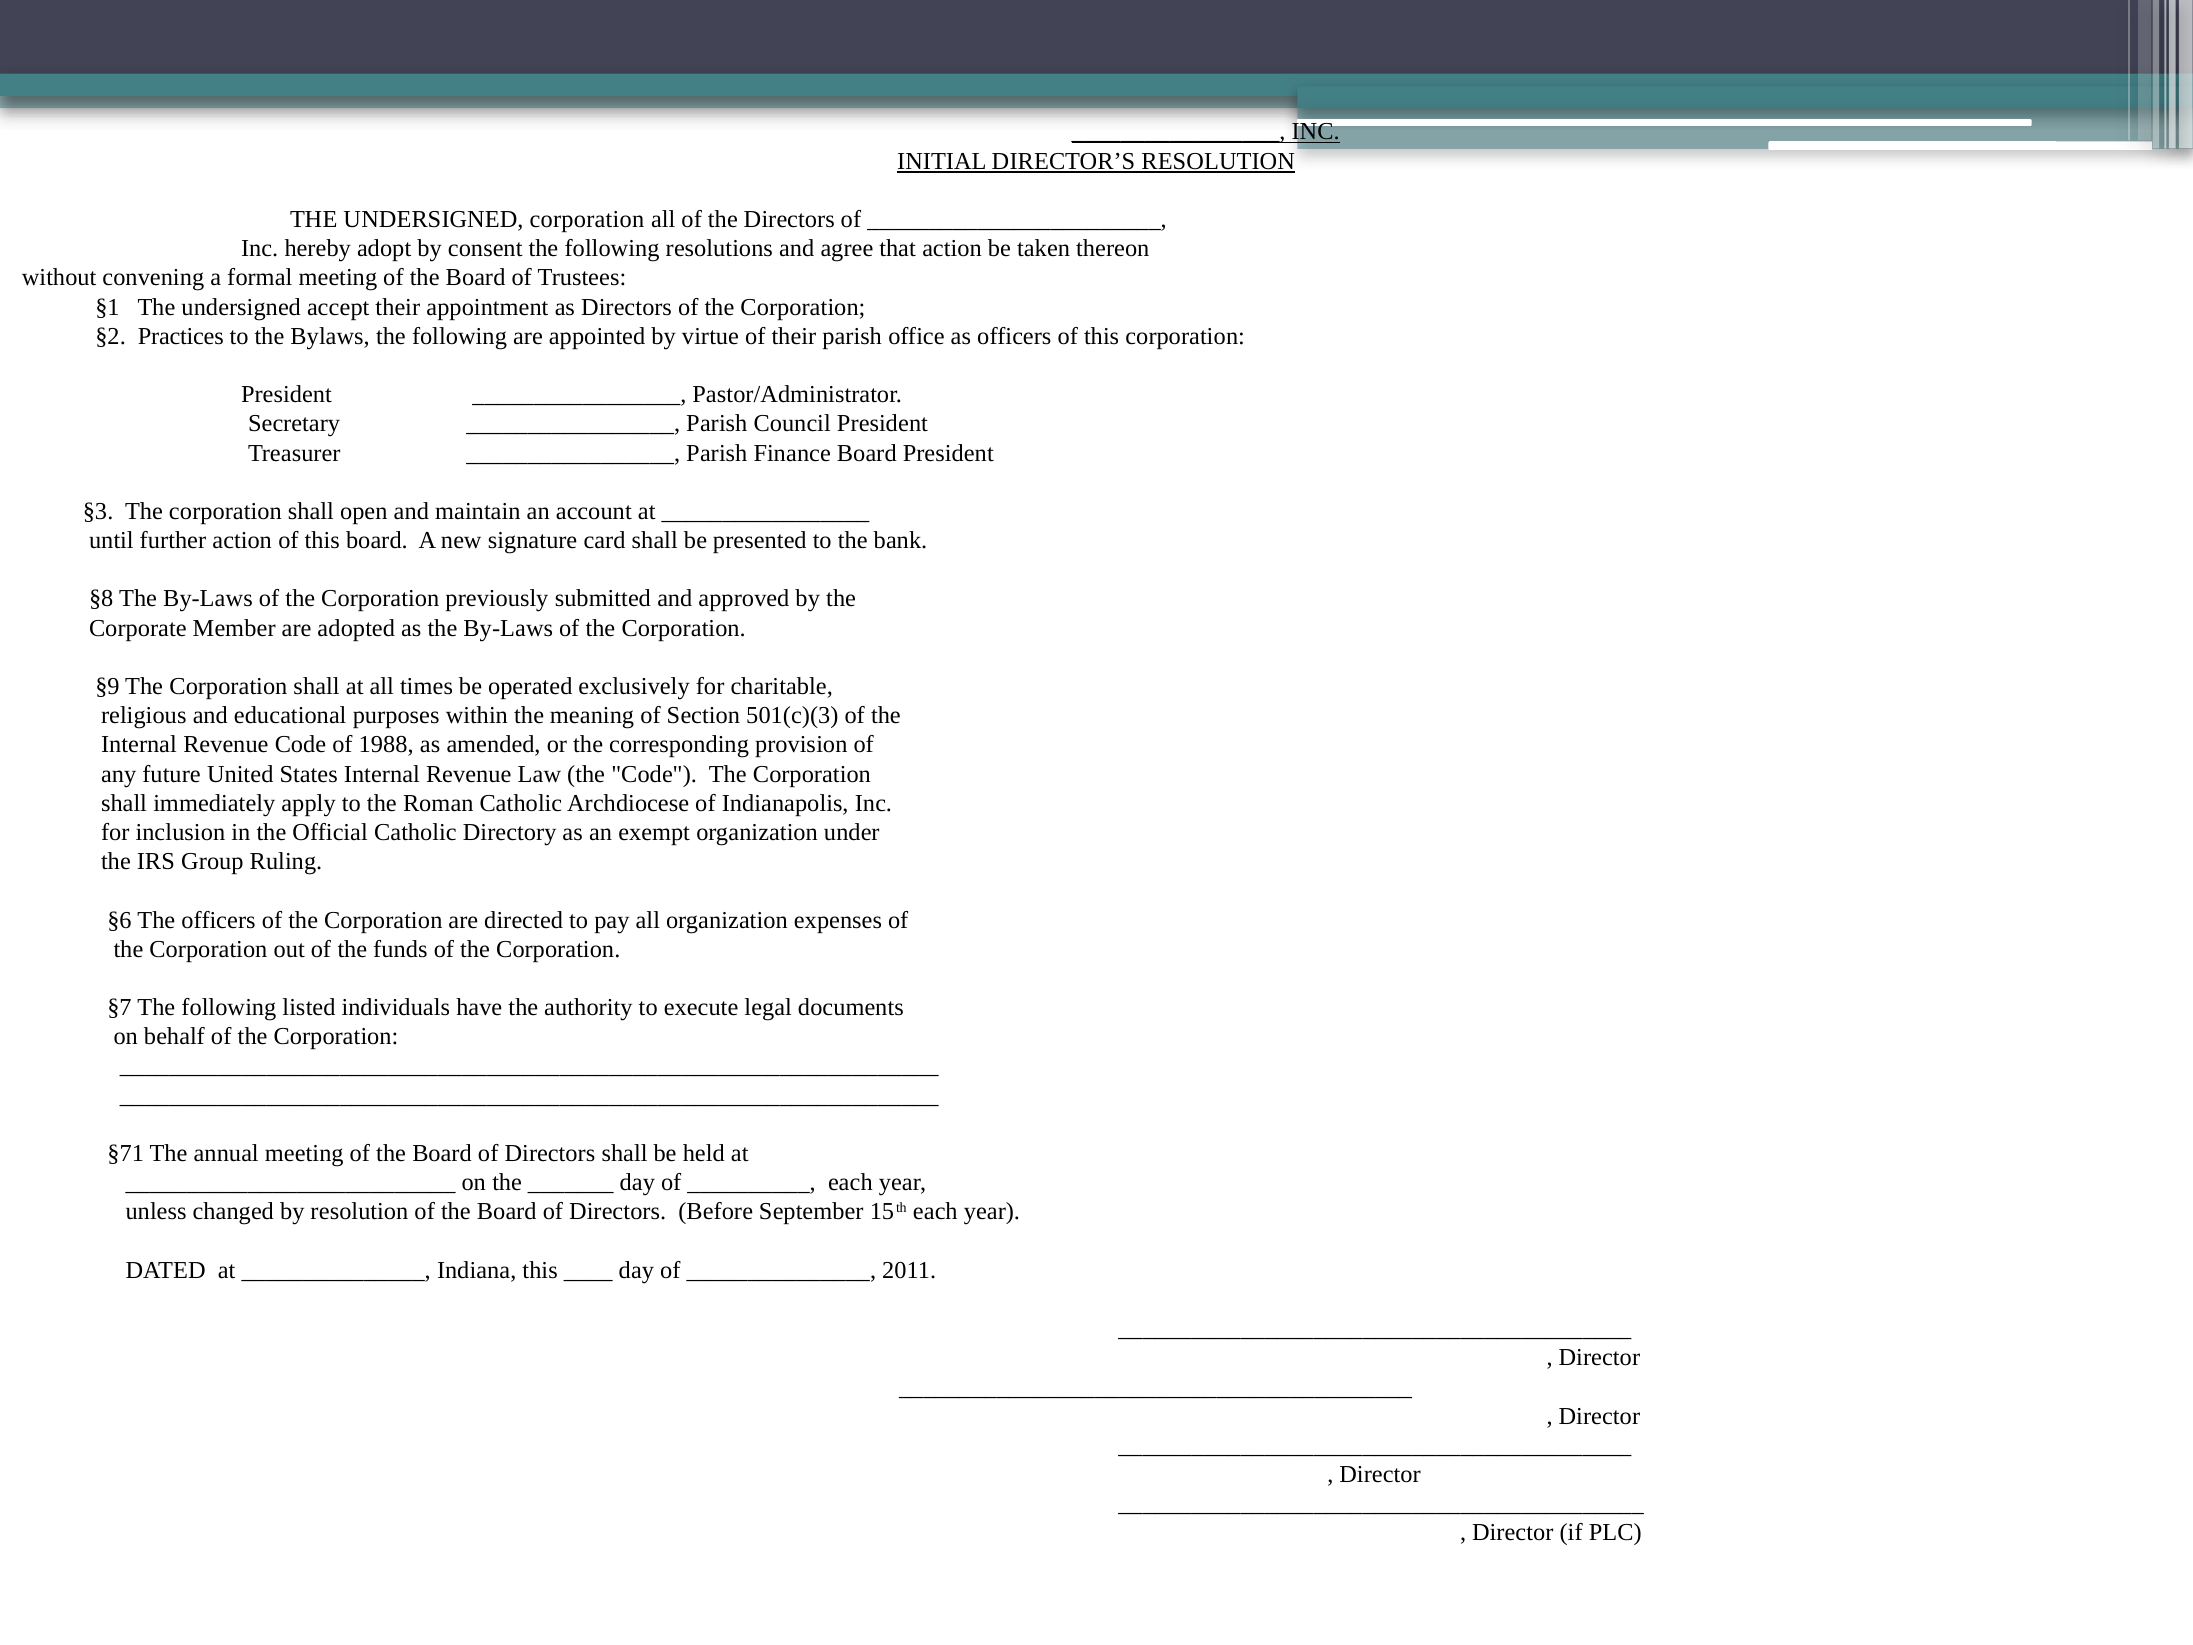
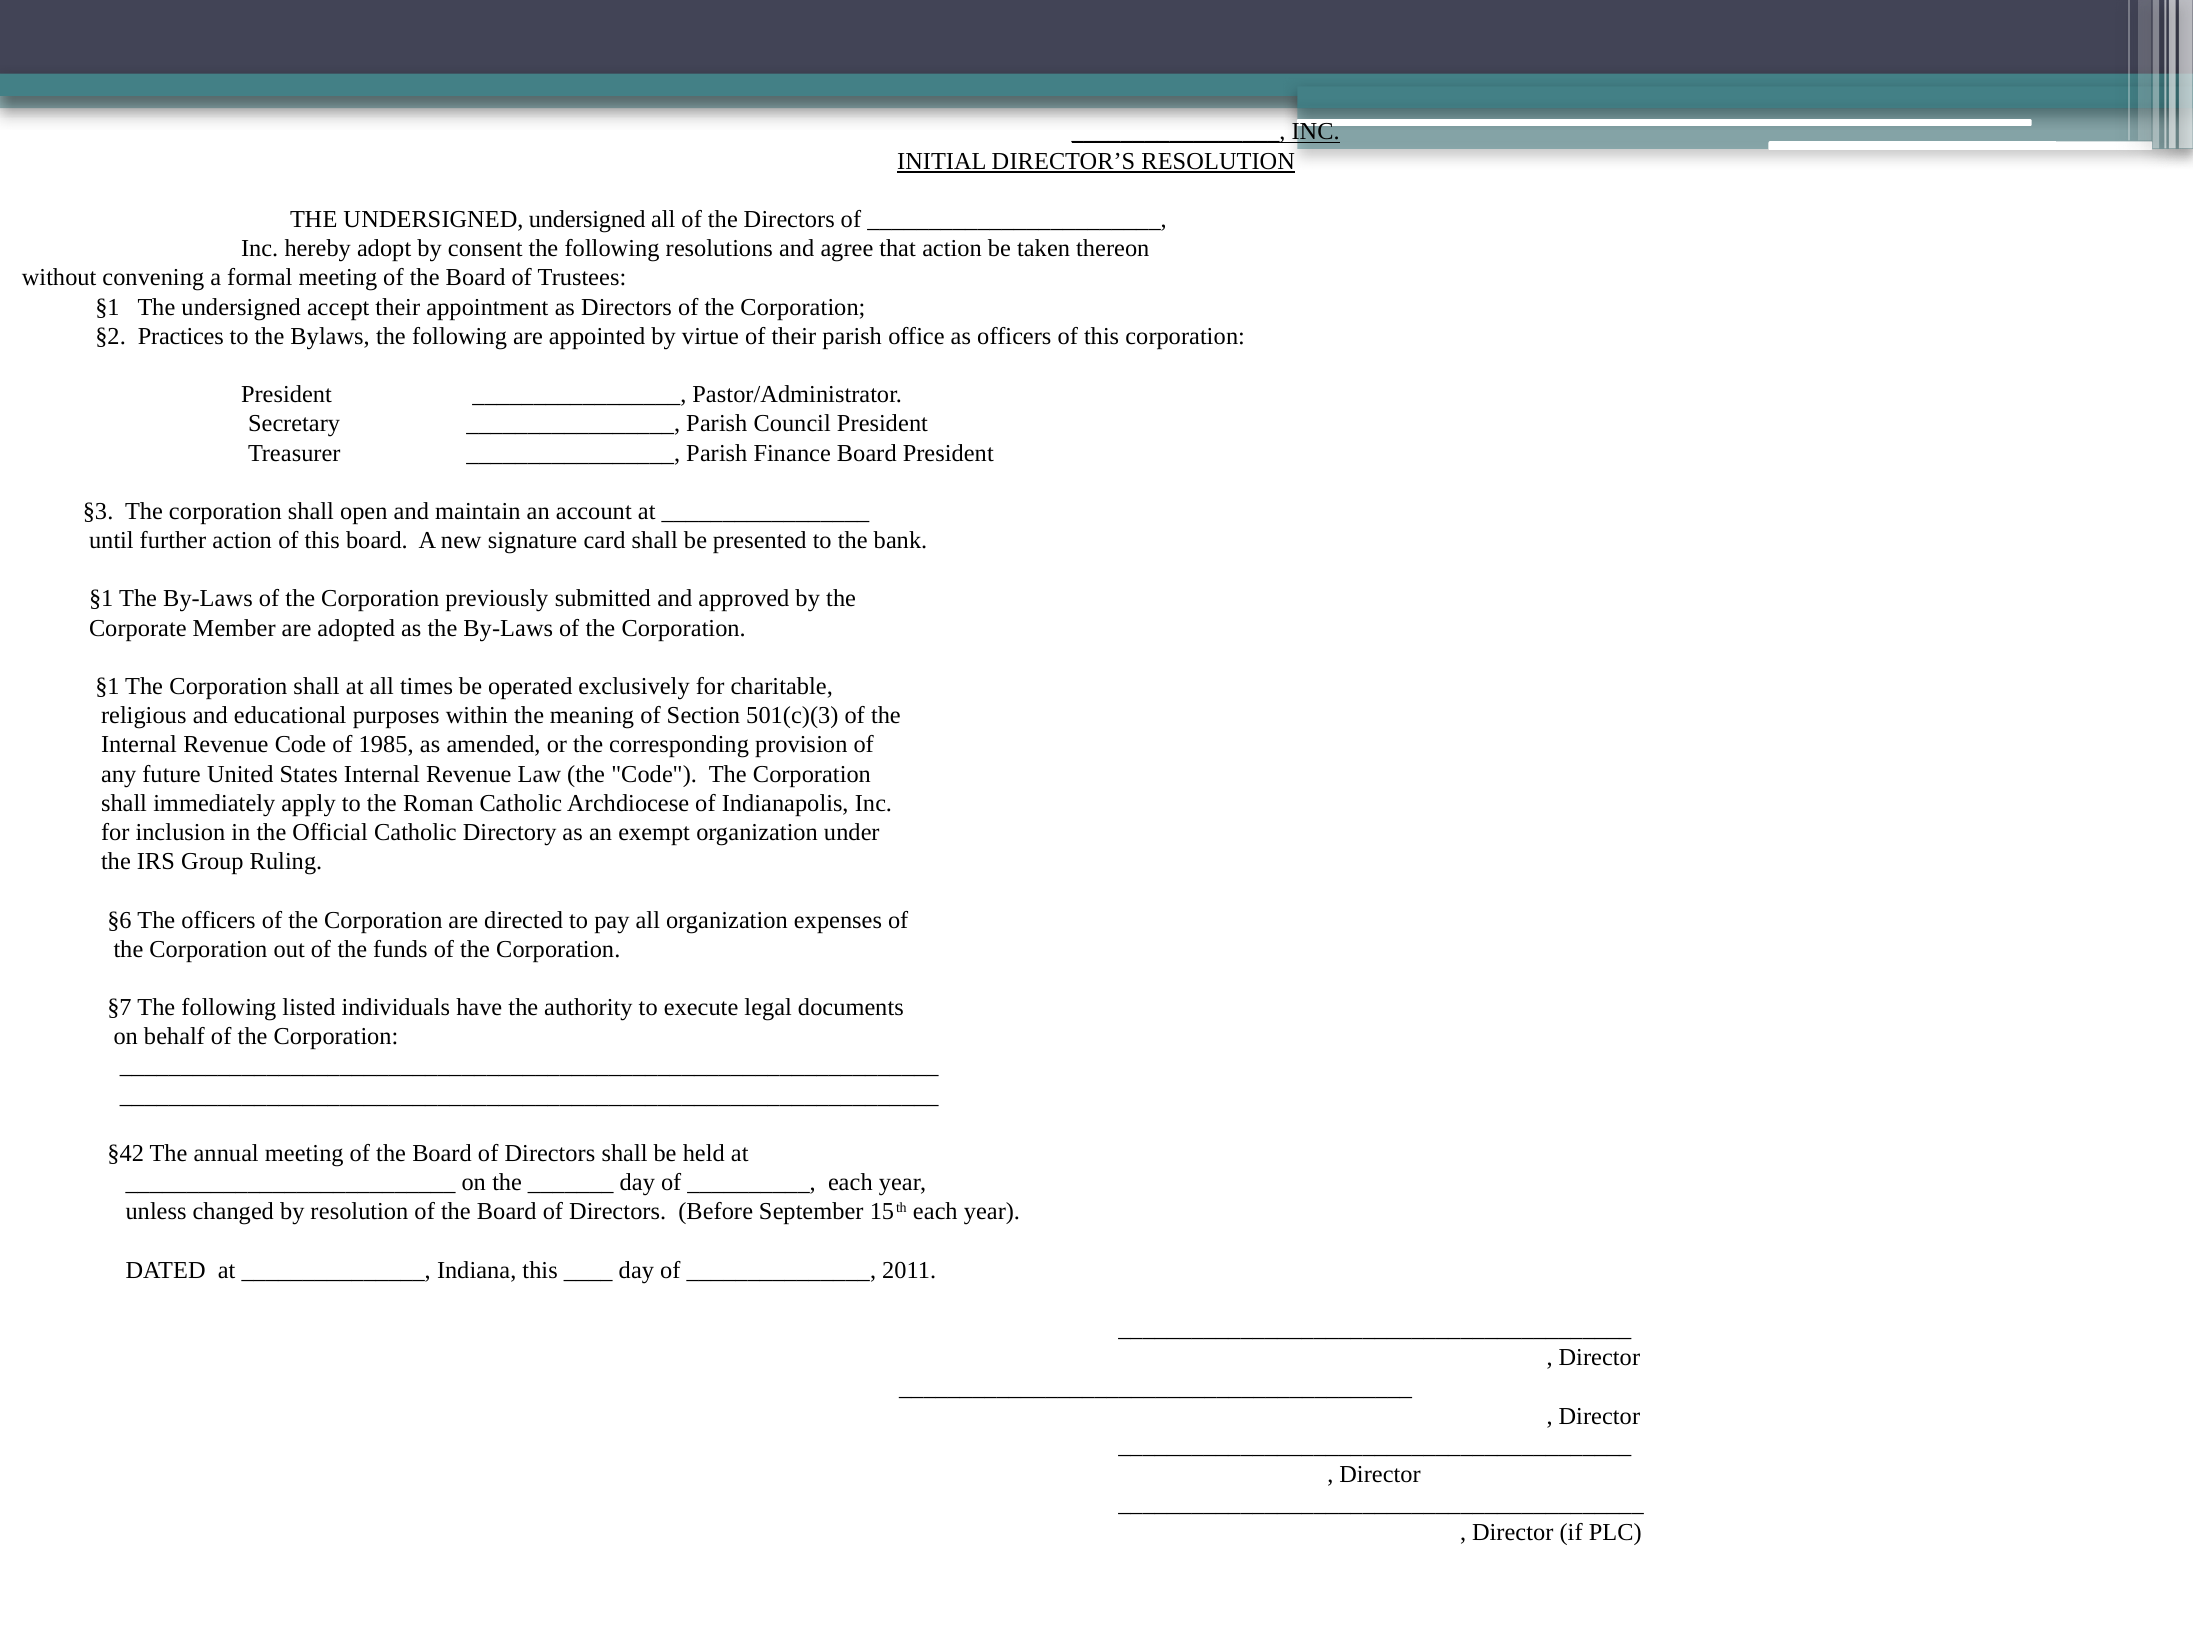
UNDERSIGNED corporation: corporation -> undersigned (587, 219)
§8: §8 -> §1 (101, 599)
§9: §9 -> §1 (107, 686)
1988: 1988 -> 1985 (386, 745)
§71: §71 -> §42 (126, 1153)
